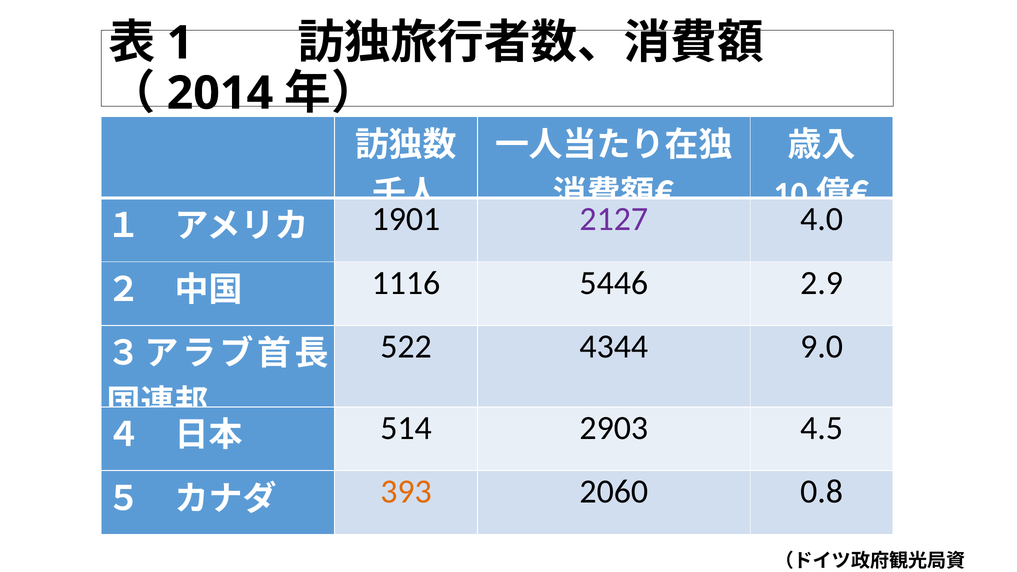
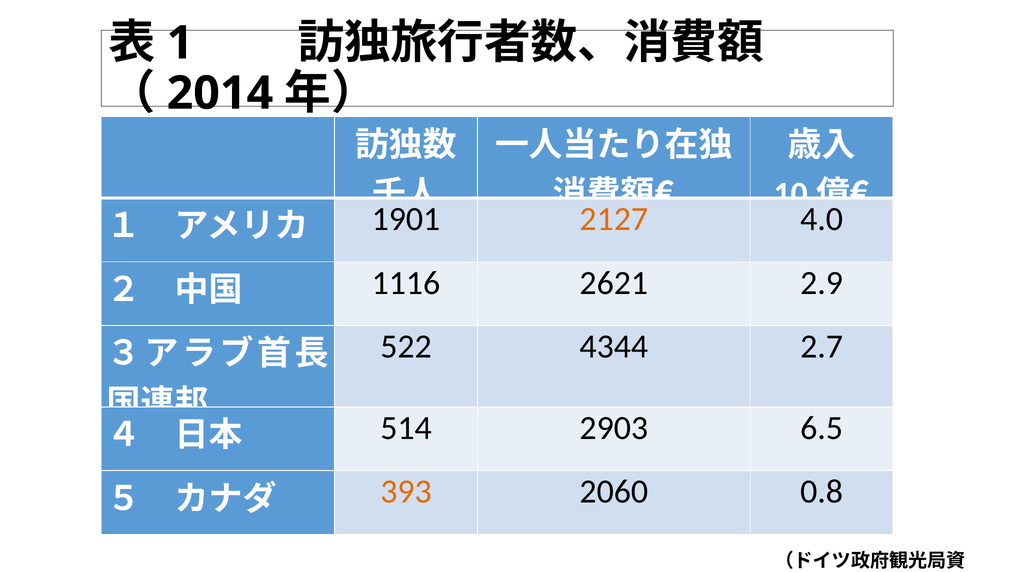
2127 colour: purple -> orange (614, 219)
5446: 5446 -> 2621 (614, 283)
9.0: 9.0 -> 2.7 (822, 347)
4.5: 4.5 -> 6.5 (822, 428)
